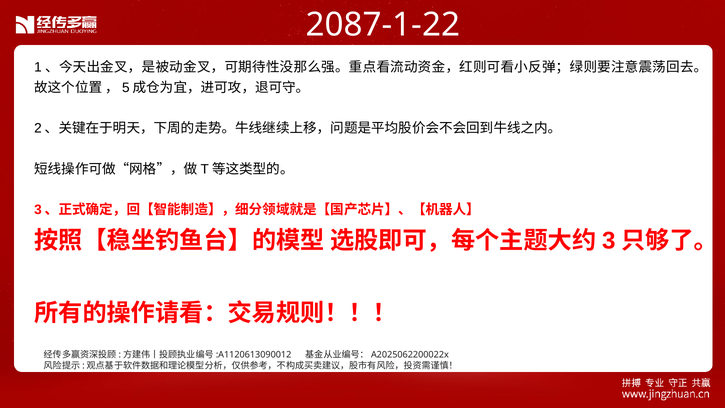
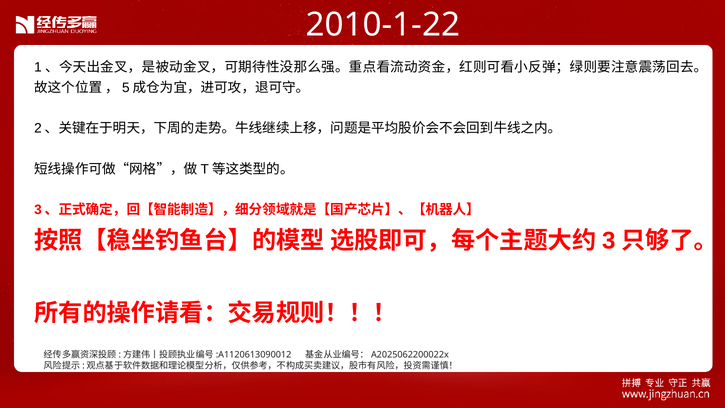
2087-1-22: 2087-1-22 -> 2010-1-22 (383, 25)
